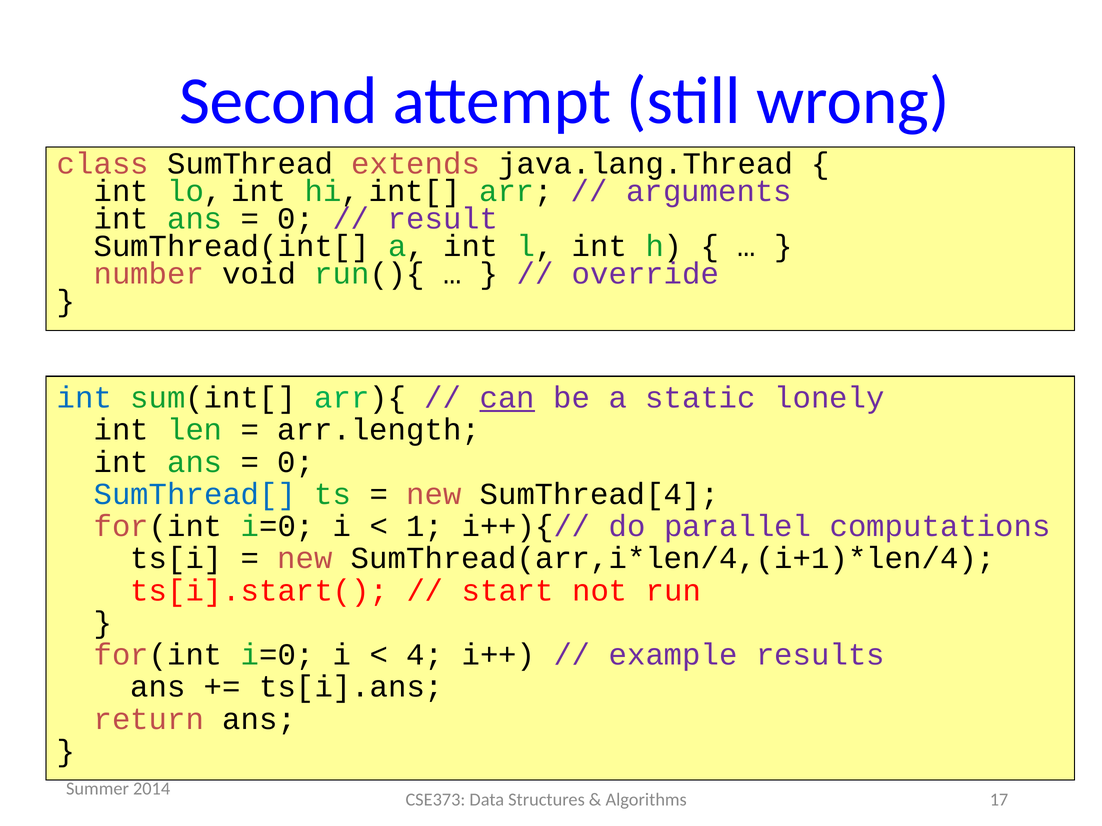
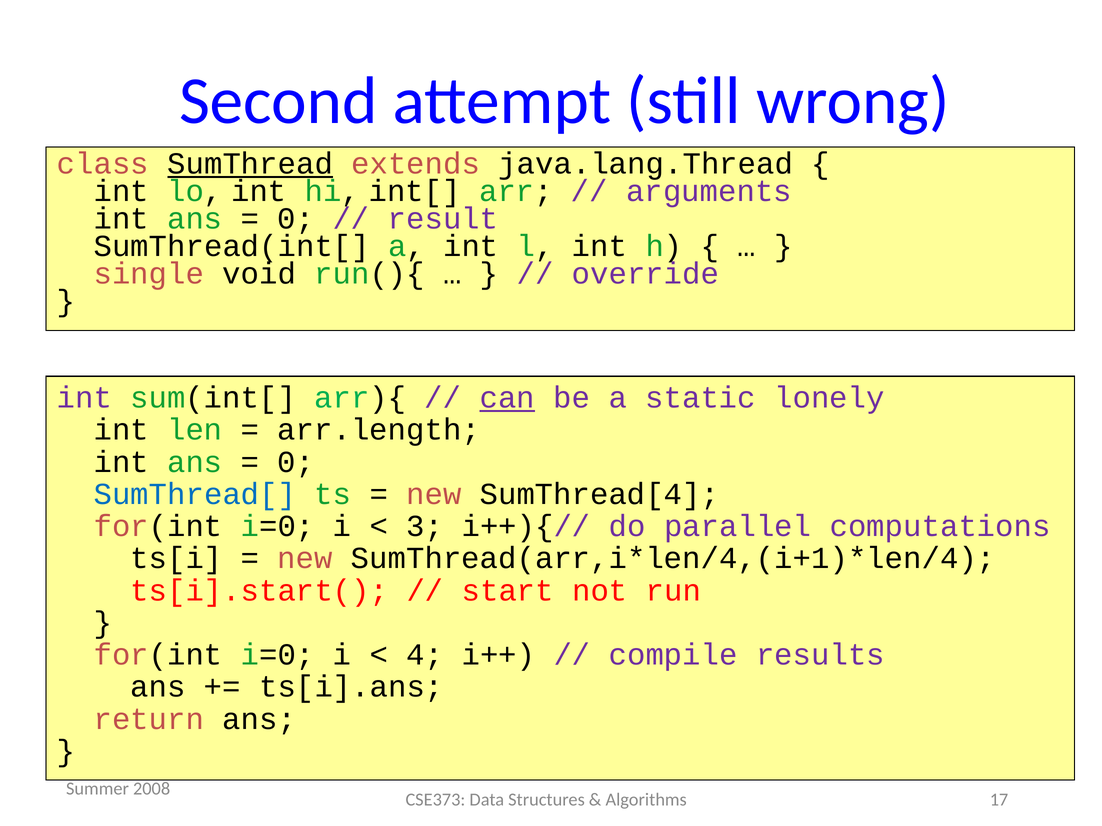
SumThread underline: none -> present (250, 164)
number: number -> single (149, 274)
int colour: blue -> purple (84, 398)
1: 1 -> 3 (425, 527)
example: example -> compile (673, 655)
2014: 2014 -> 2008 (152, 789)
